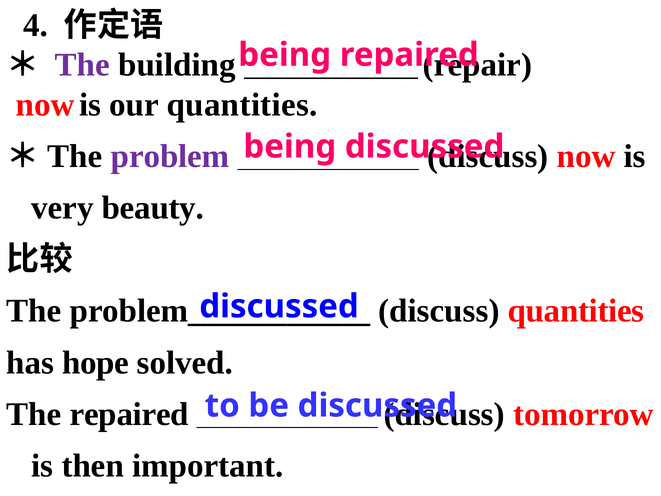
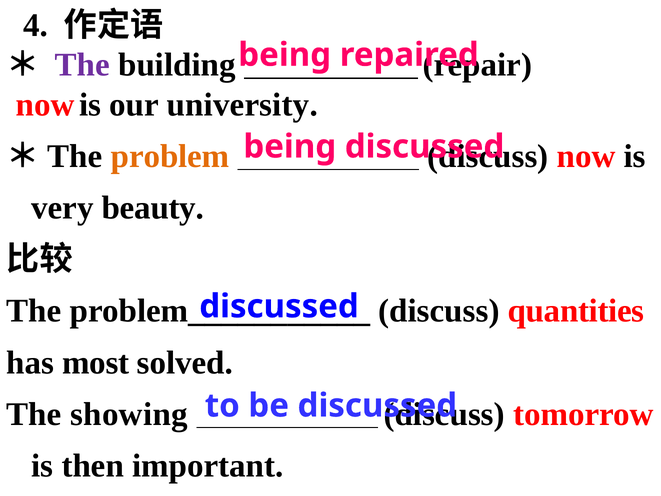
our quantities: quantities -> university (242, 105)
problem colour: purple -> orange (170, 156)
hope: hope -> most (96, 362)
The repaired: repaired -> showing (129, 414)
